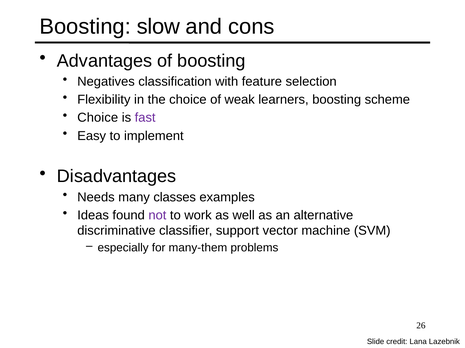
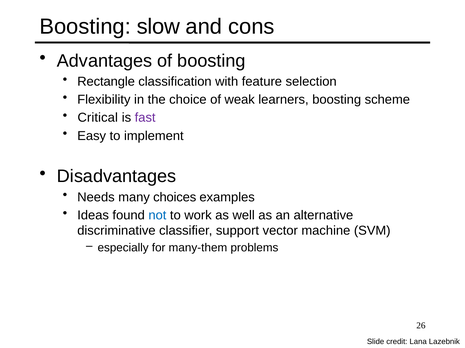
Negatives: Negatives -> Rectangle (106, 82)
Choice: Choice -> Critical (98, 118)
classes: classes -> choices (175, 198)
not colour: purple -> blue (157, 216)
